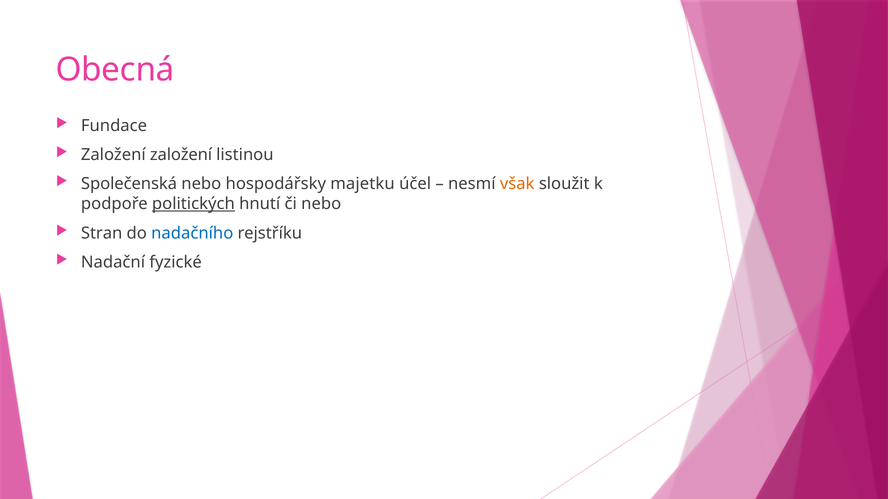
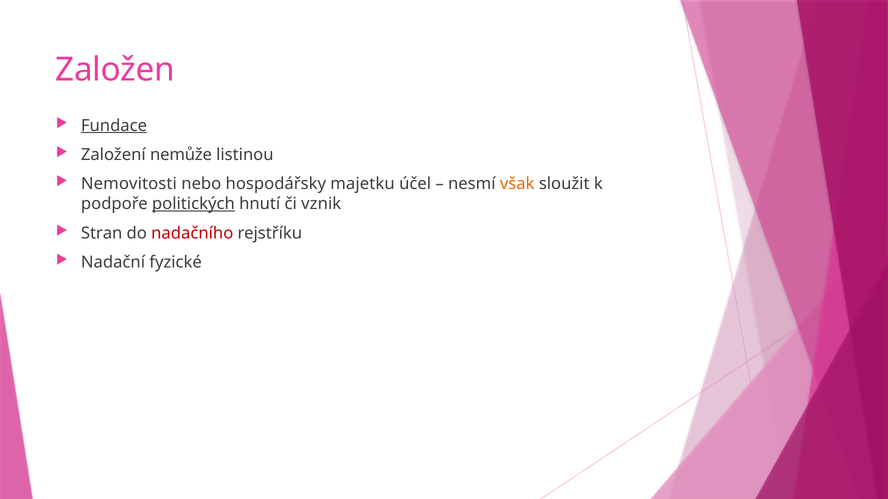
Obecná: Obecná -> Založen (115, 70)
Fundace underline: none -> present (114, 126)
Založení založení: založení -> nemůže (181, 155)
Společenská: Společenská -> Nemovitosti (129, 184)
či nebo: nebo -> vznik (321, 204)
nadačního colour: blue -> red (192, 233)
